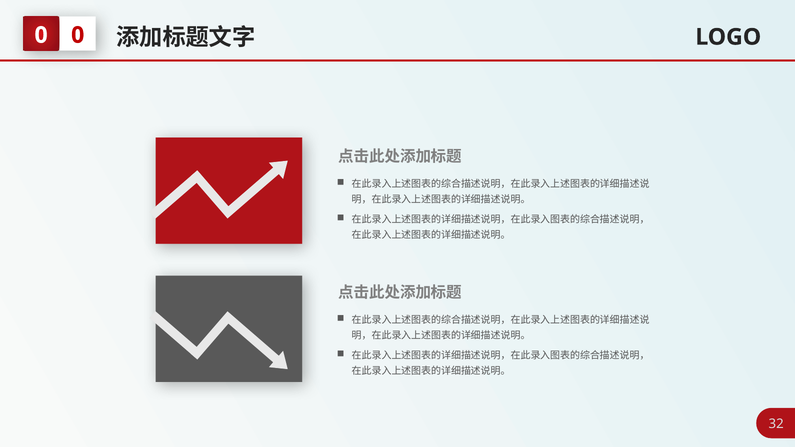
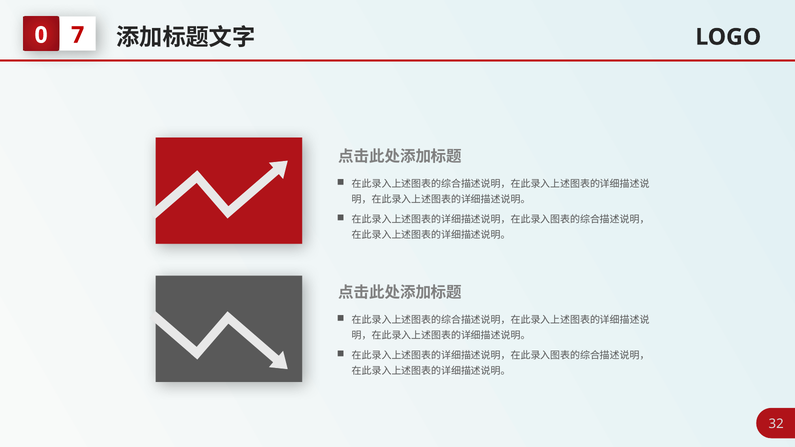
0: 0 -> 7 (78, 35)
